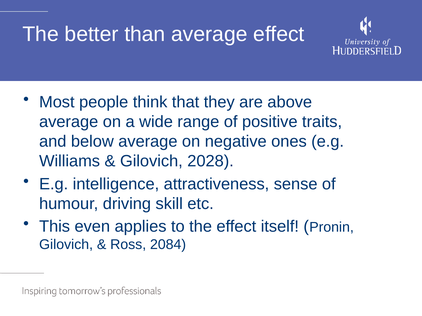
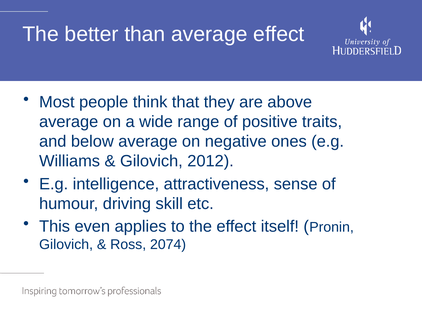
2028: 2028 -> 2012 (211, 161)
2084: 2084 -> 2074 (168, 245)
